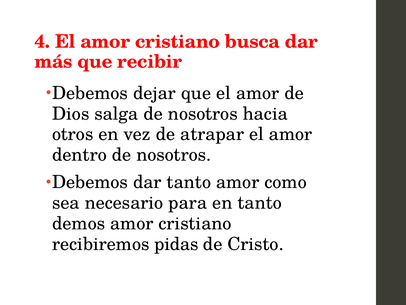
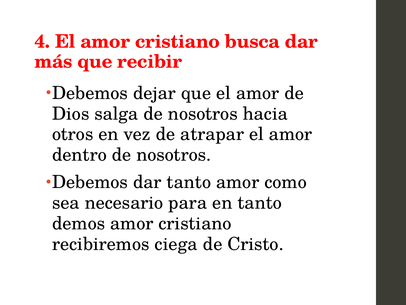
pidas: pidas -> ciega (176, 244)
